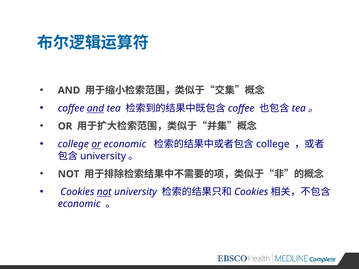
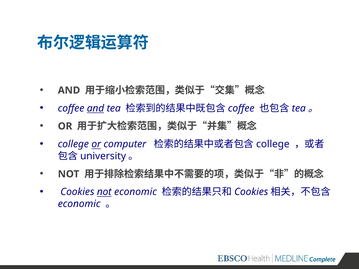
or economic: economic -> computer (125, 144)
not university: university -> economic (136, 192)
